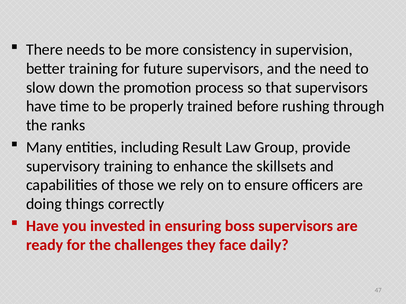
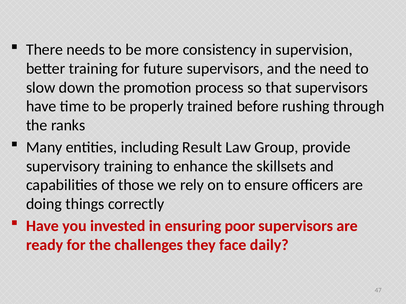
boss: boss -> poor (240, 226)
